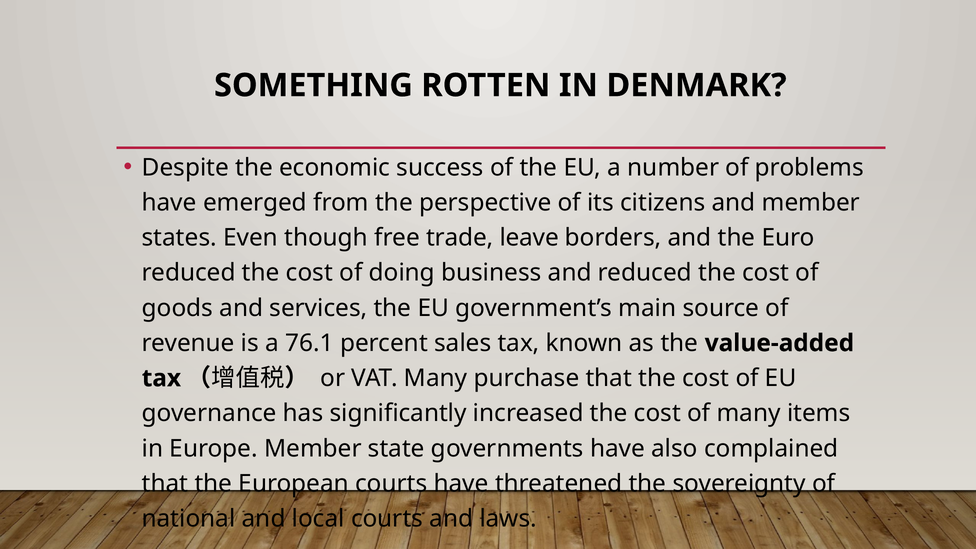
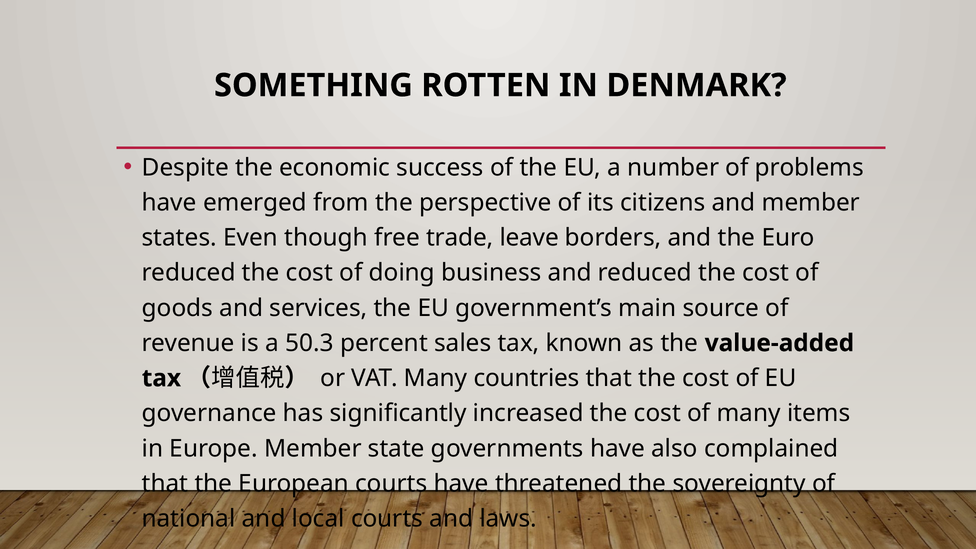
76.1: 76.1 -> 50.3 (310, 343)
purchase: purchase -> countries (527, 378)
